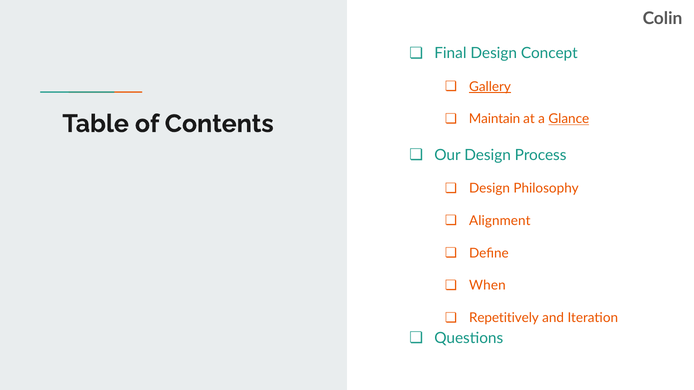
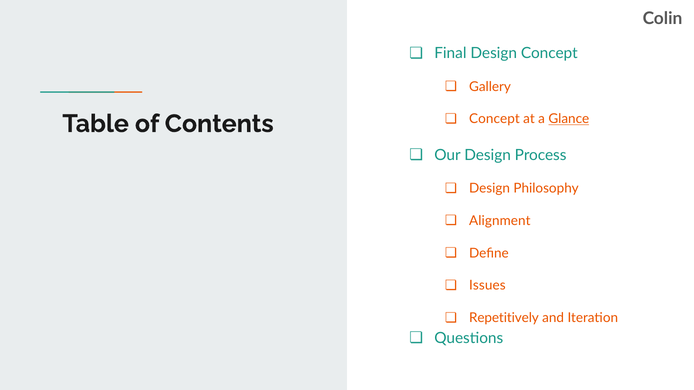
Gallery underline: present -> none (490, 87)
Maintain: Maintain -> Concept (494, 119)
When: When -> Issues (487, 286)
